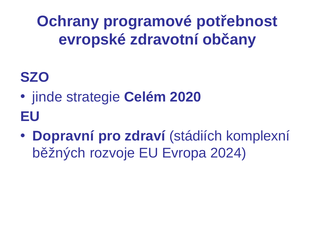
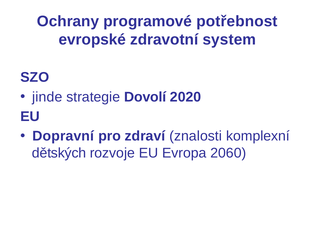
občany: občany -> system (229, 40)
Celém: Celém -> Dovolí (145, 97)
stádiích: stádiích -> znalosti (196, 136)
běžných: běžných -> dětských (59, 153)
2024: 2024 -> 2060 (228, 153)
